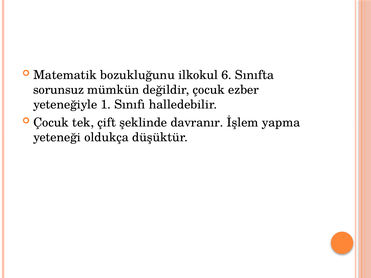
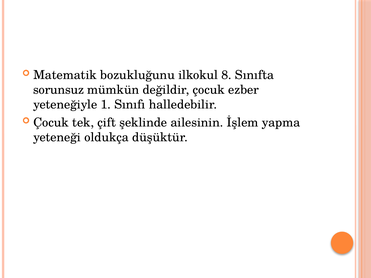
6: 6 -> 8 (227, 75)
davranır: davranır -> ailesinin (197, 123)
